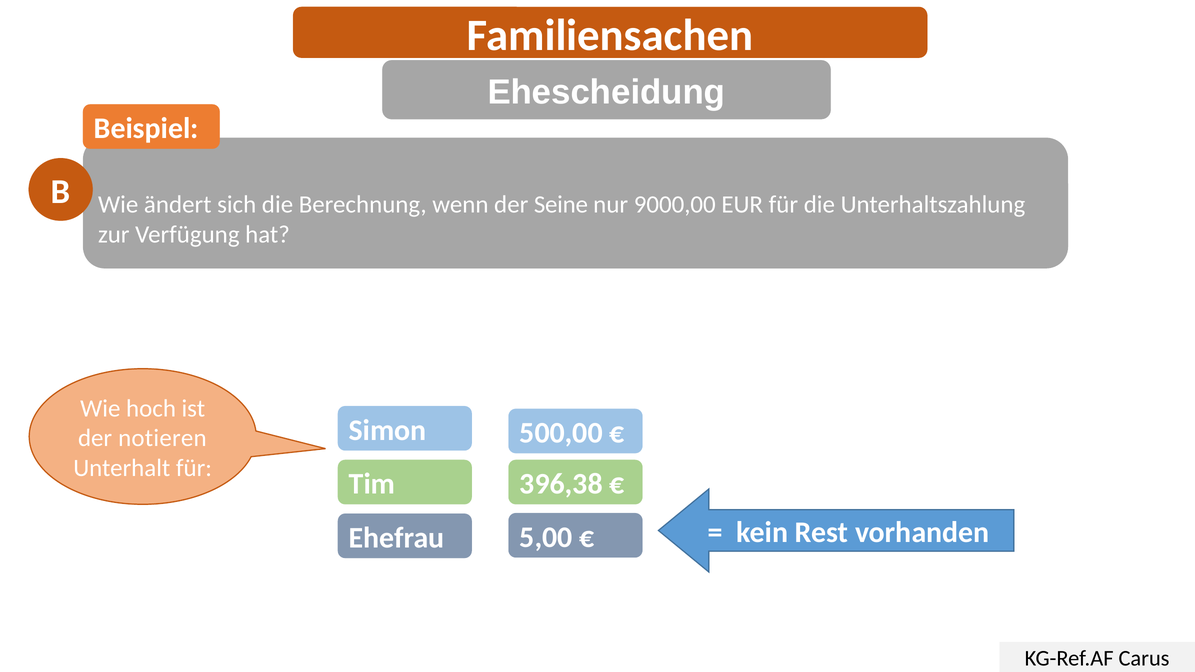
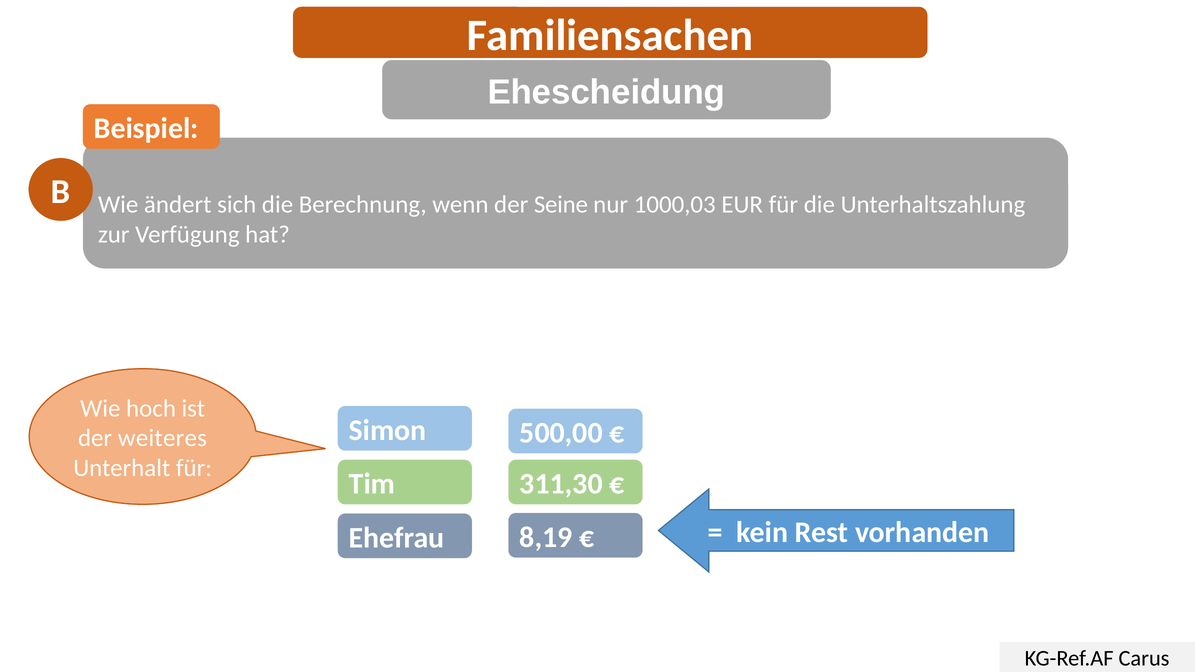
9000,00: 9000,00 -> 1000,03 (675, 205)
notieren: notieren -> weiteres (162, 438)
396,38: 396,38 -> 311,30 (561, 484)
5,00: 5,00 -> 8,19 (546, 538)
